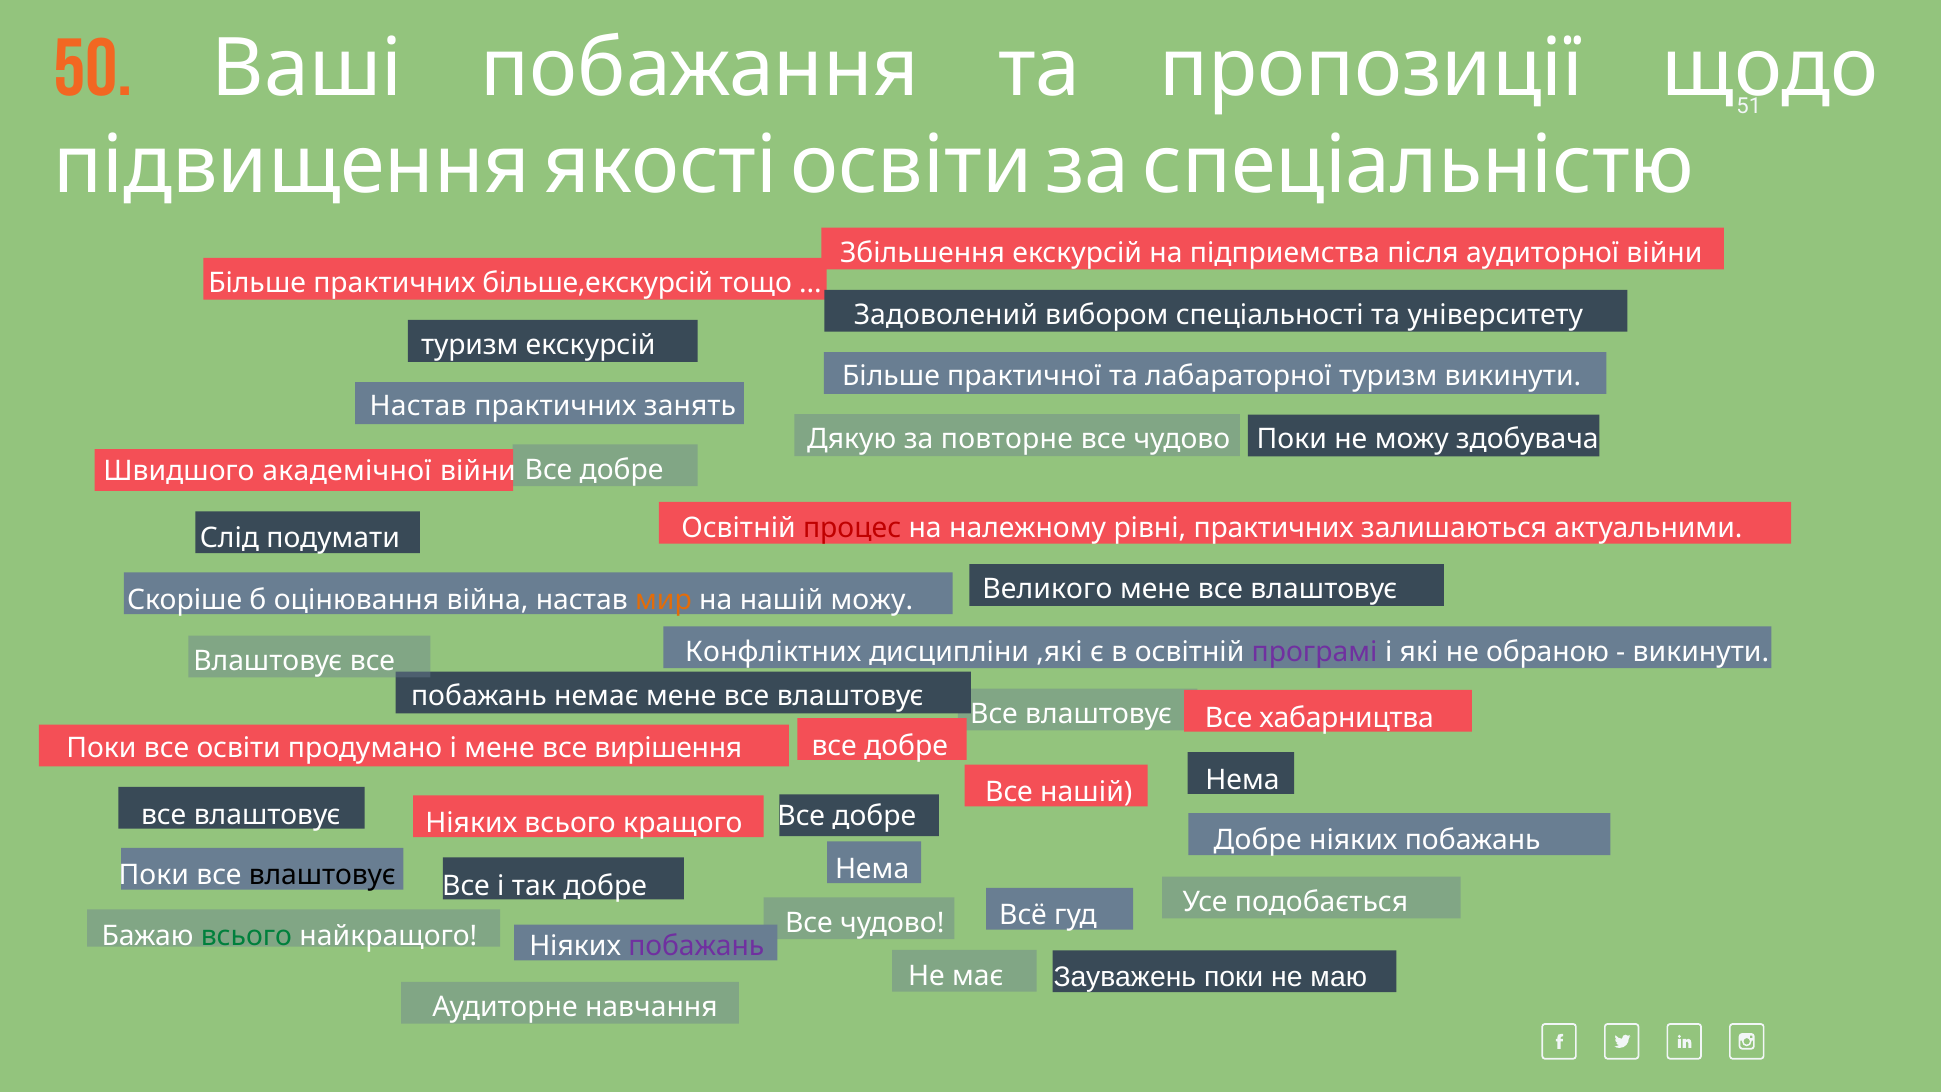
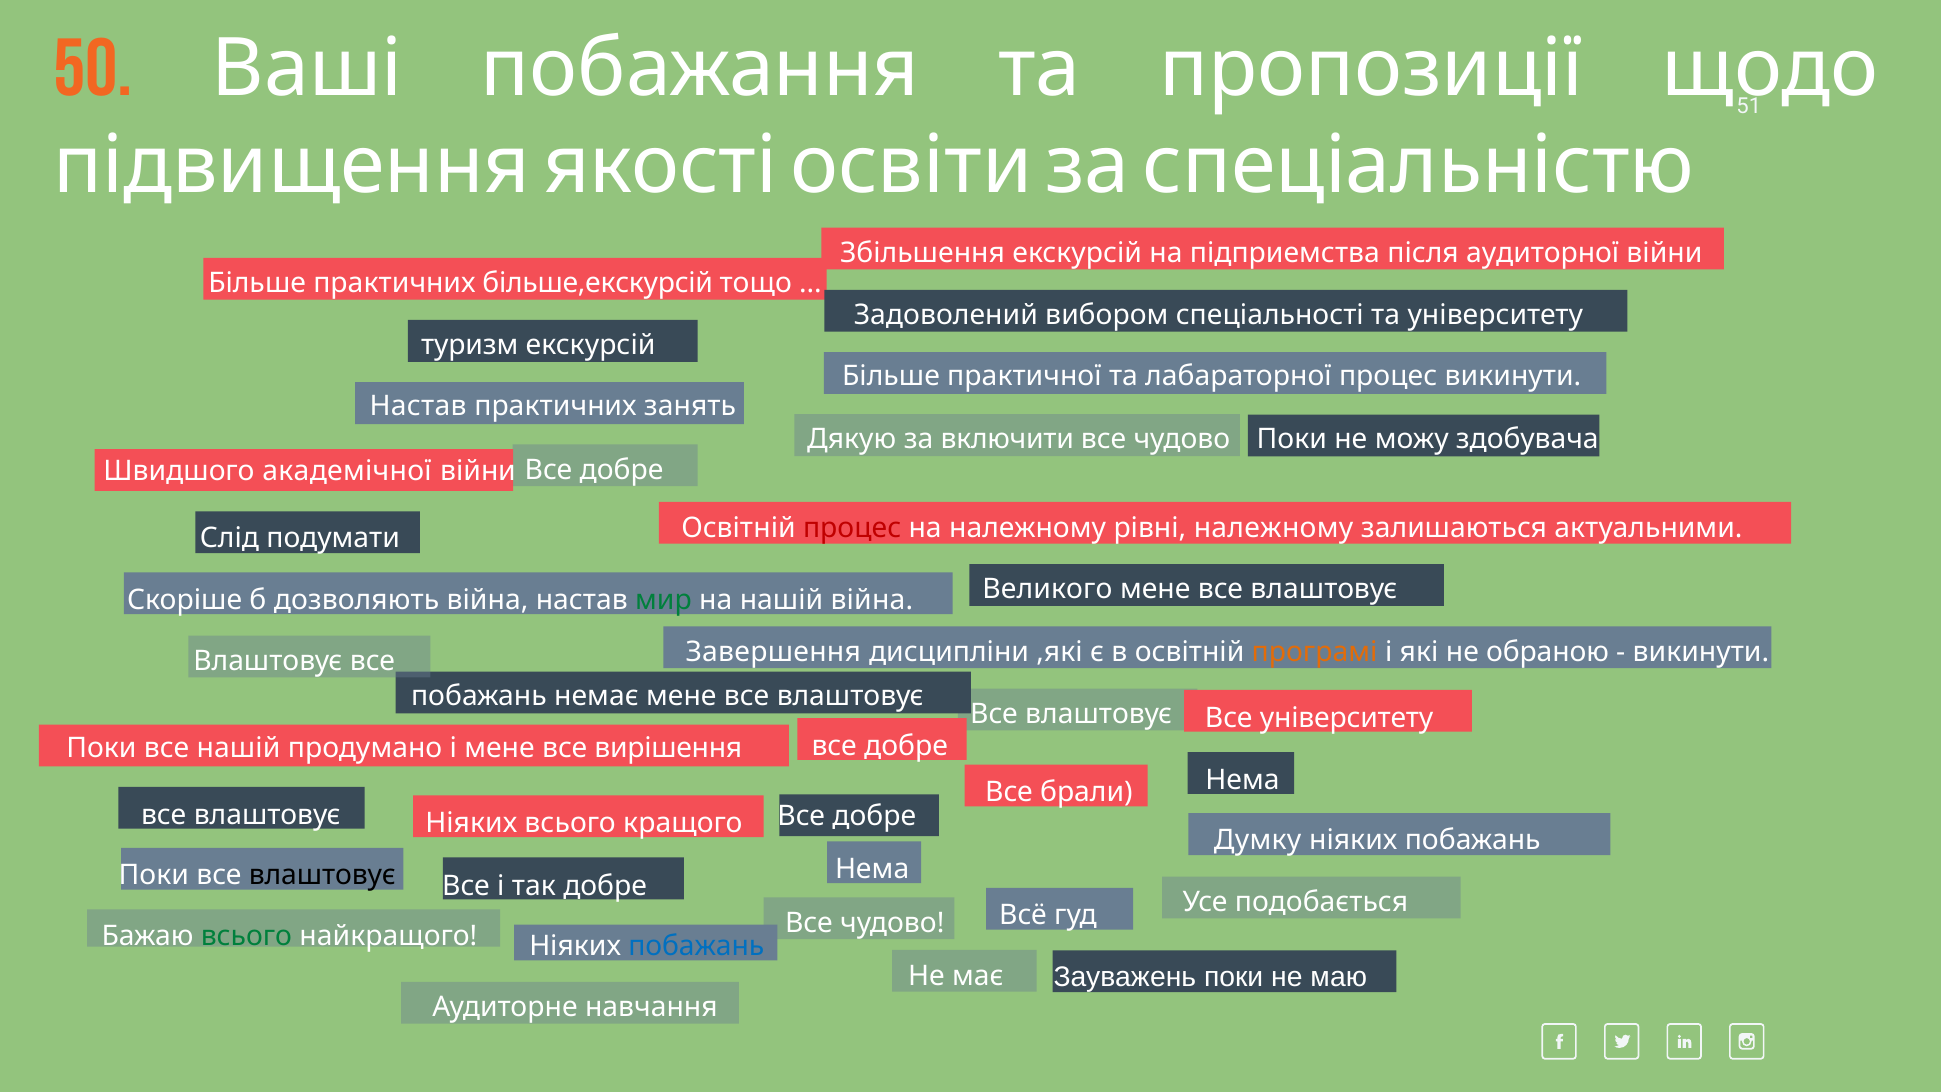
лабараторної туризм: туризм -> процес (1388, 376)
повторне: повторне -> включити (1007, 439)
рівні практичних: практичних -> належному (1273, 528)
оцінювання: оцінювання -> дозволяють (356, 600)
мир colour: orange -> green (664, 600)
нашій можу: можу -> війна (872, 600)
Конфліктних: Конфліктних -> Завершення (773, 652)
програмі colour: purple -> orange (1315, 652)
Все хабарництва: хабарництва -> університету (1347, 718)
все освіти: освіти -> нашій (238, 748)
Все нашій: нашій -> брали (1086, 792)
Добре: Добре -> Думку (1258, 840)
побажань colour: purple -> blue (696, 946)
